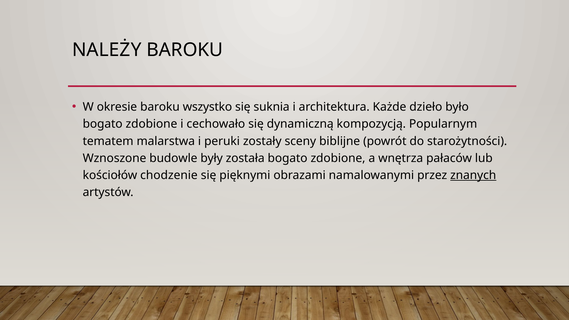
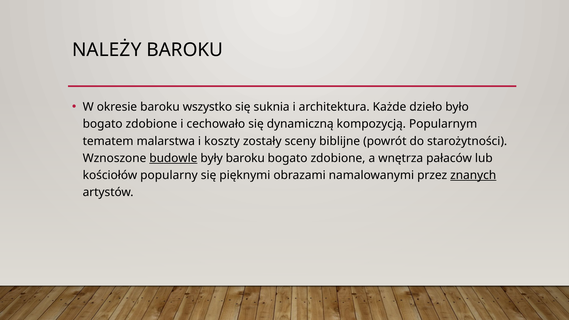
peruki: peruki -> koszty (222, 141)
budowle underline: none -> present (173, 158)
były została: została -> baroku (245, 158)
chodzenie: chodzenie -> popularny (169, 175)
